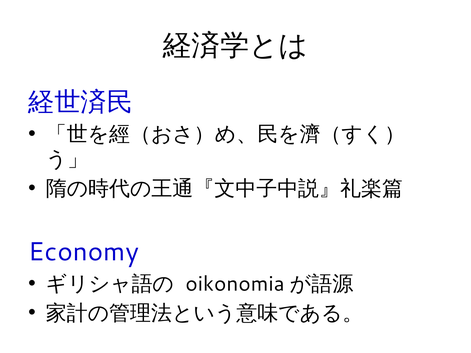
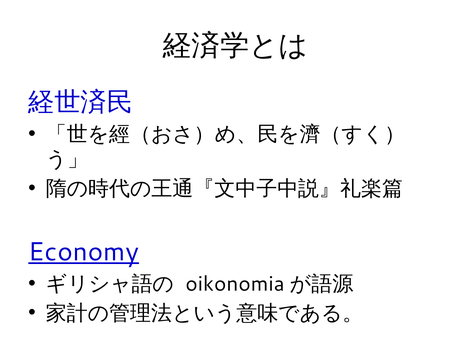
Economy underline: none -> present (84, 252)
